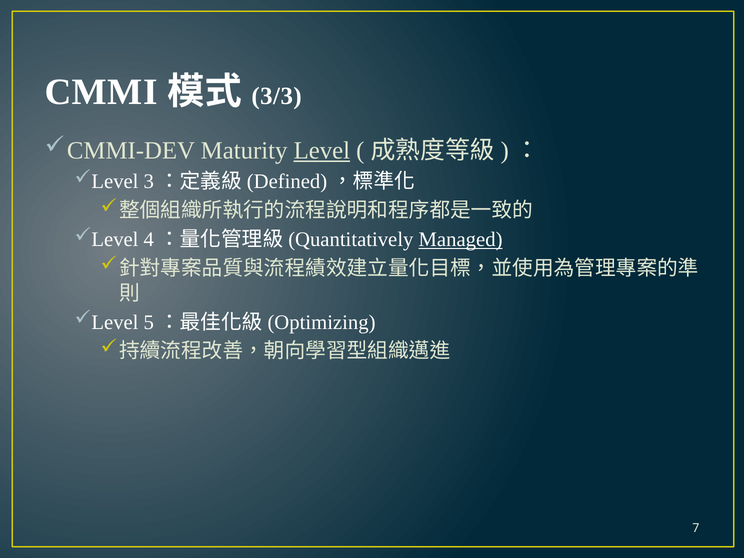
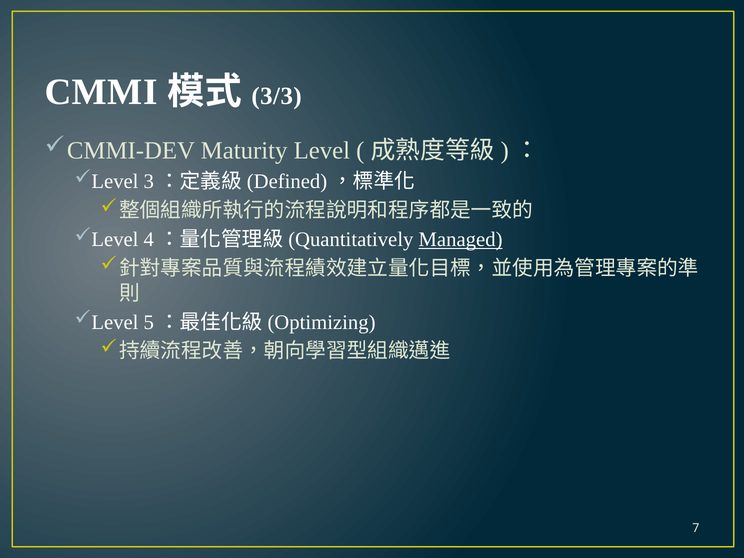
Level underline: present -> none (322, 151)
